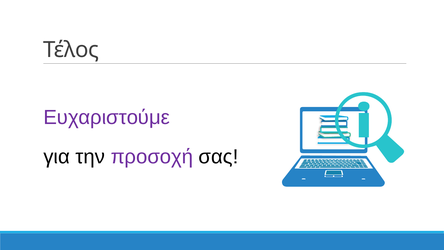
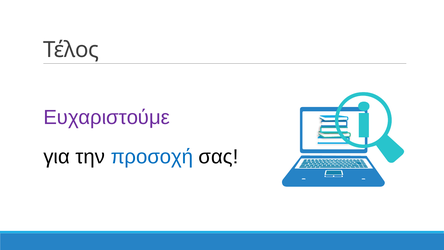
προσοχή colour: purple -> blue (152, 157)
